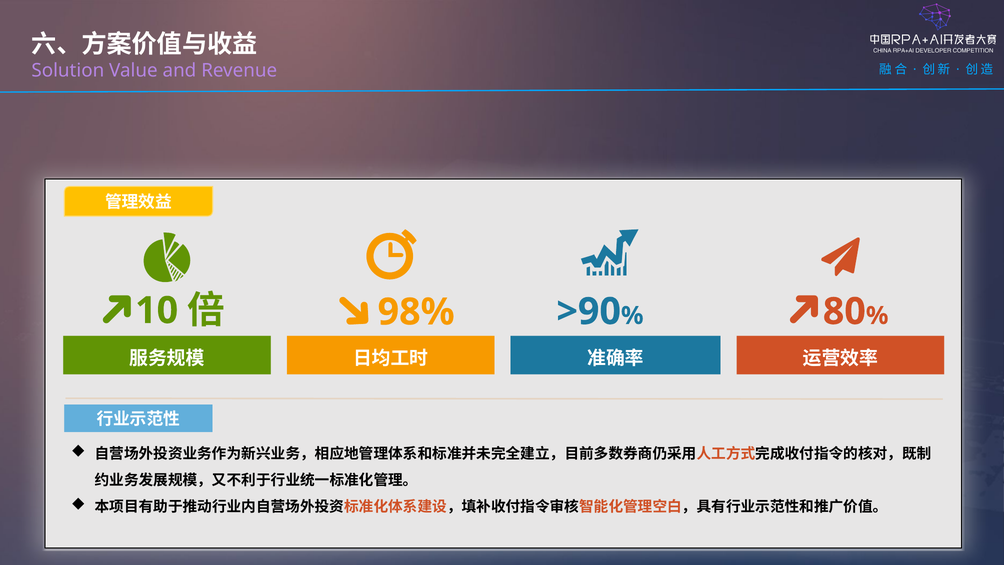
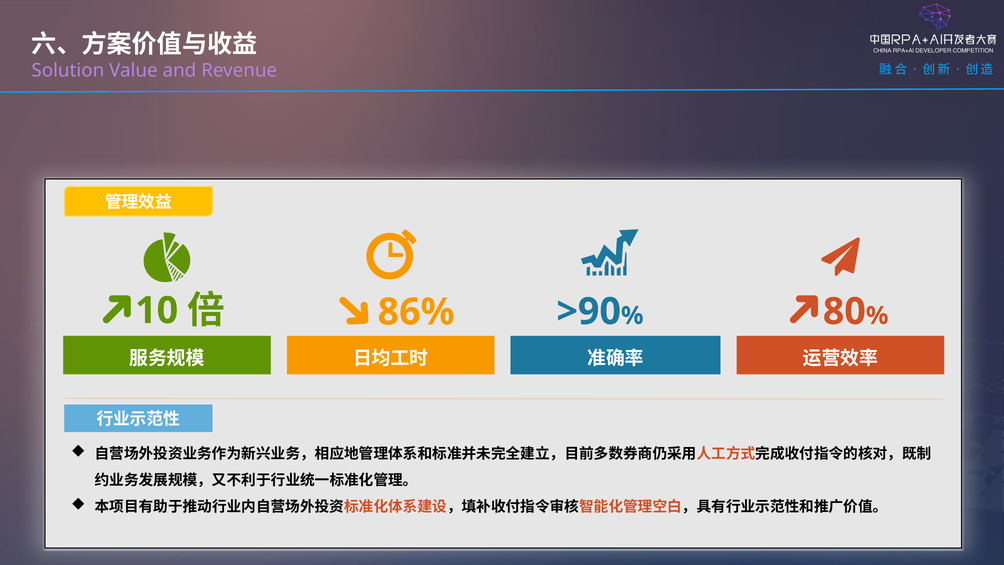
98%: 98% -> 86% (416, 312)
